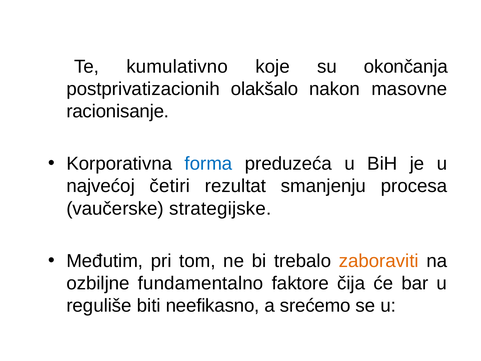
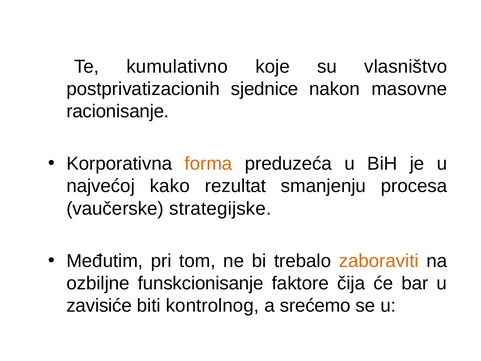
okončanja: okončanja -> vlasništvo (406, 66)
olakšalo: olakšalo -> sjednice (265, 89)
forma colour: blue -> orange (208, 164)
četiri: četiri -> kako (170, 186)
fundamentalno: fundamentalno -> funskcionisanje (201, 283)
reguliše: reguliše -> zavisiće (99, 306)
neefikasno: neefikasno -> kontrolnog (212, 306)
